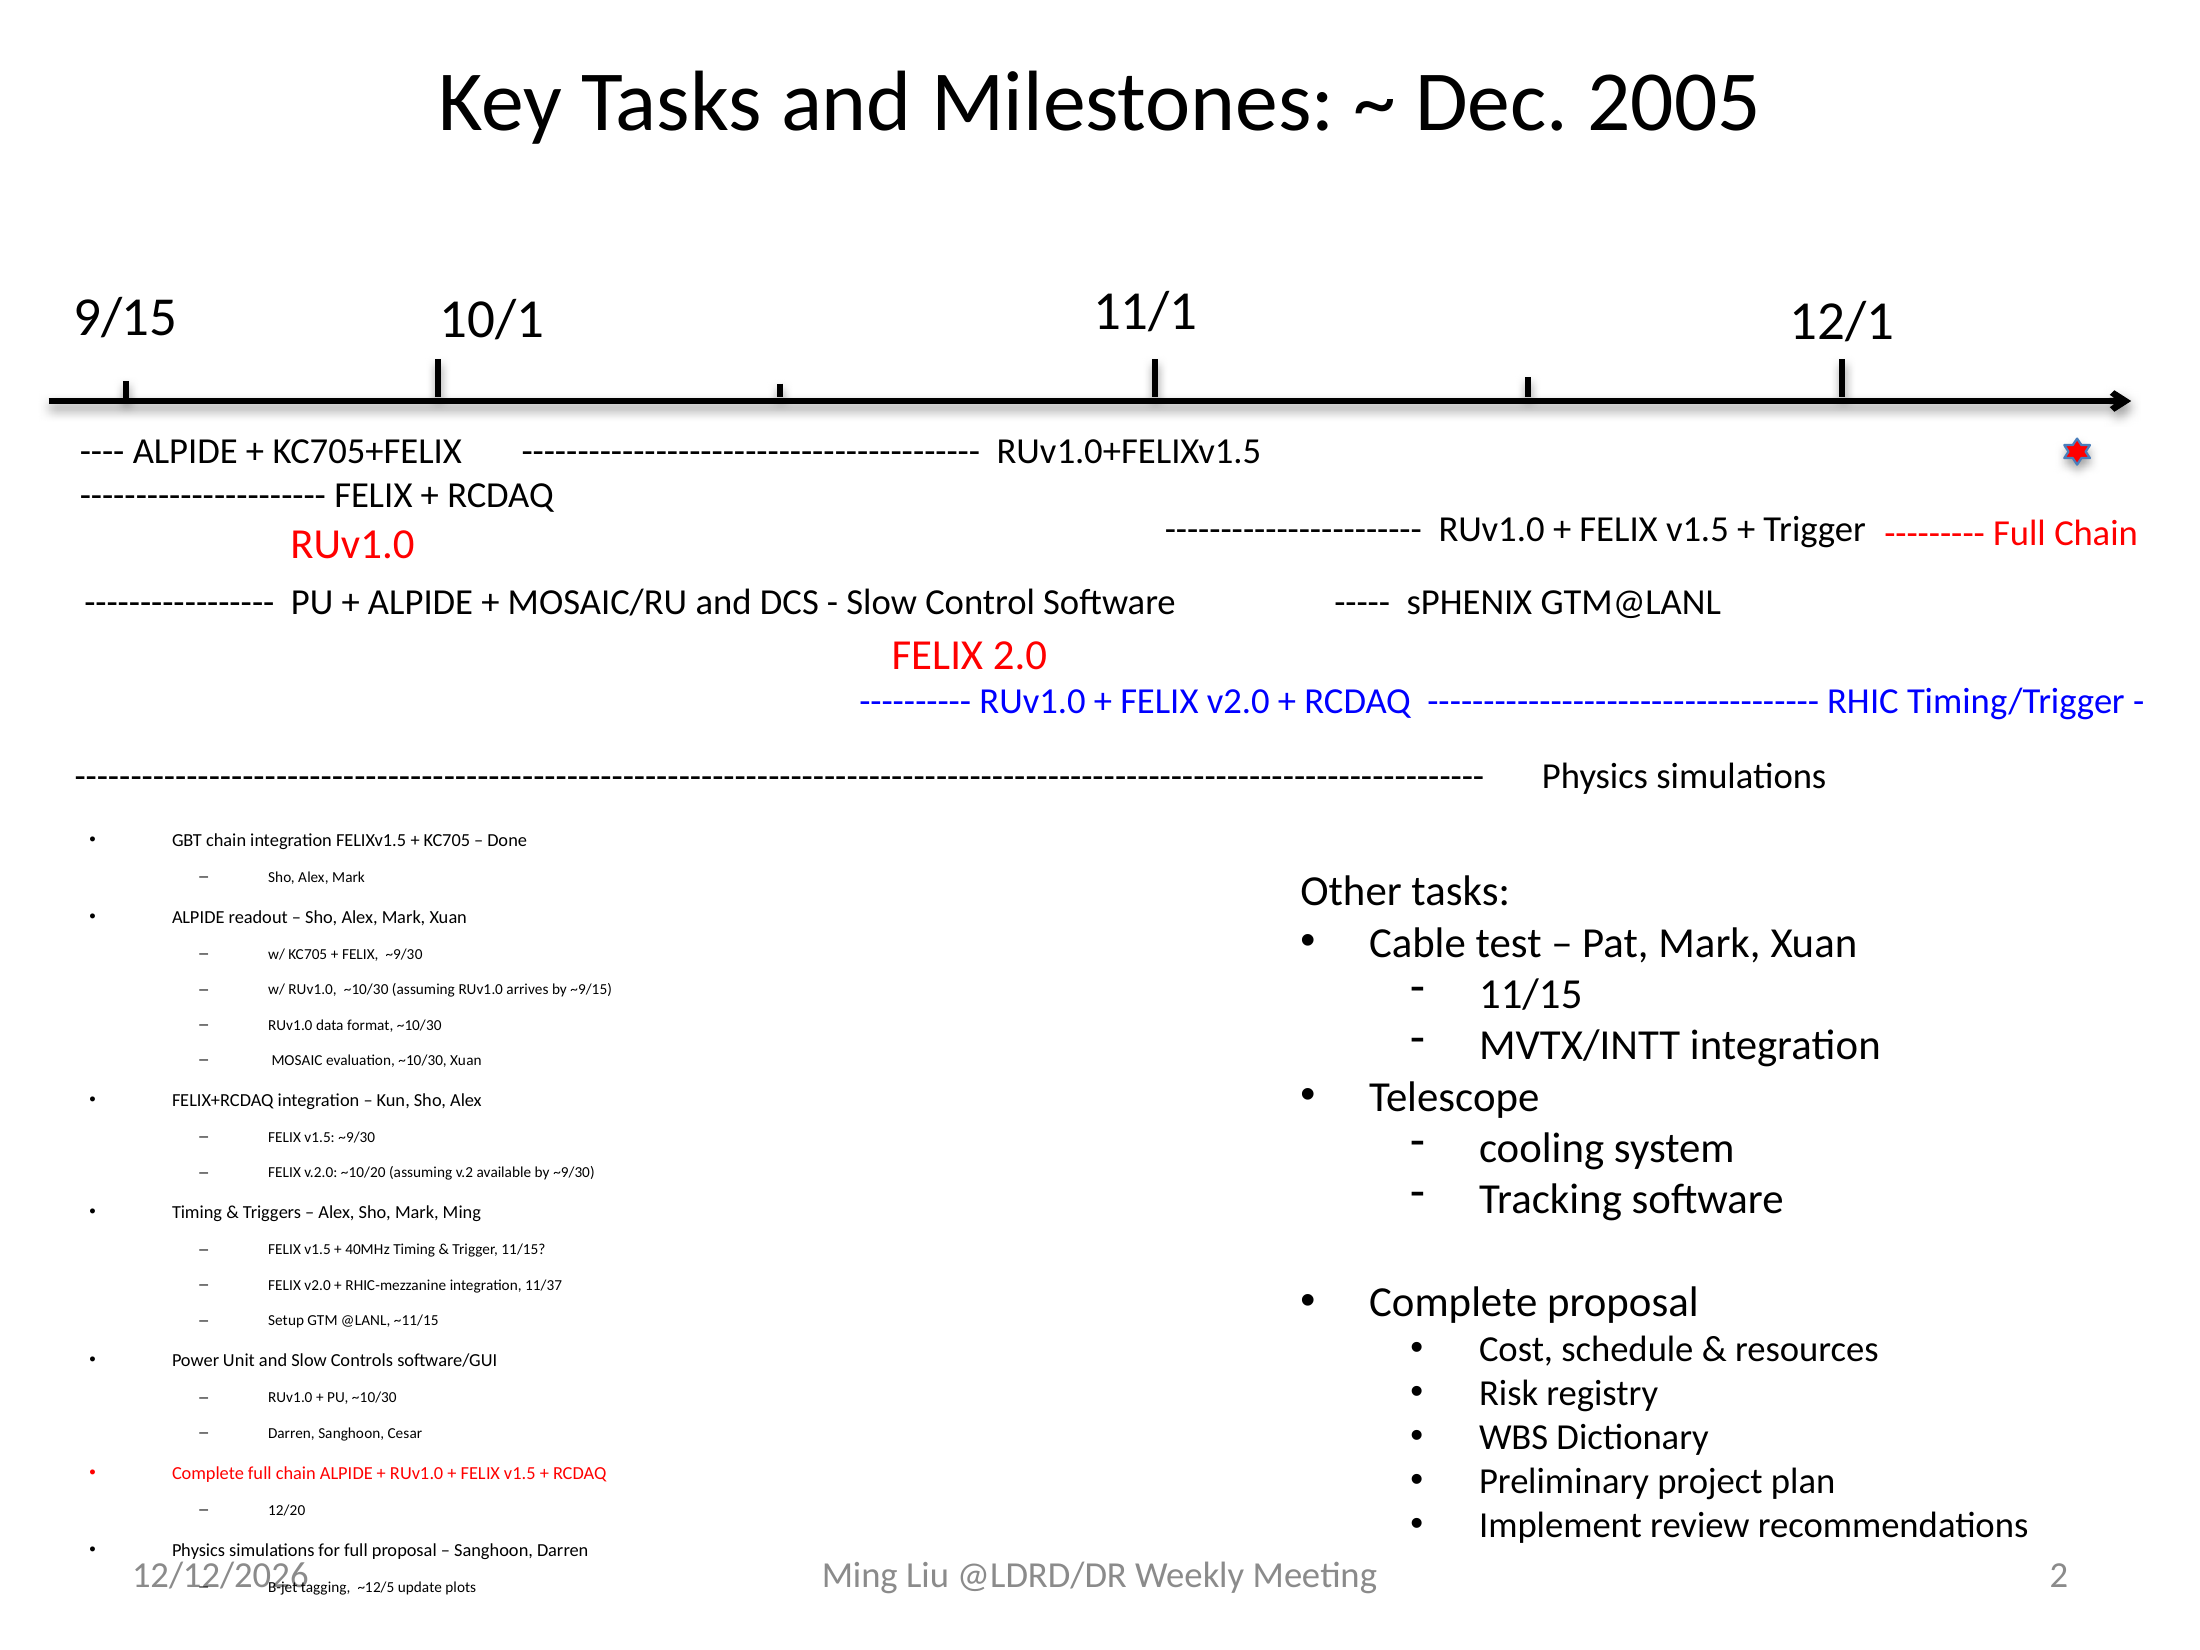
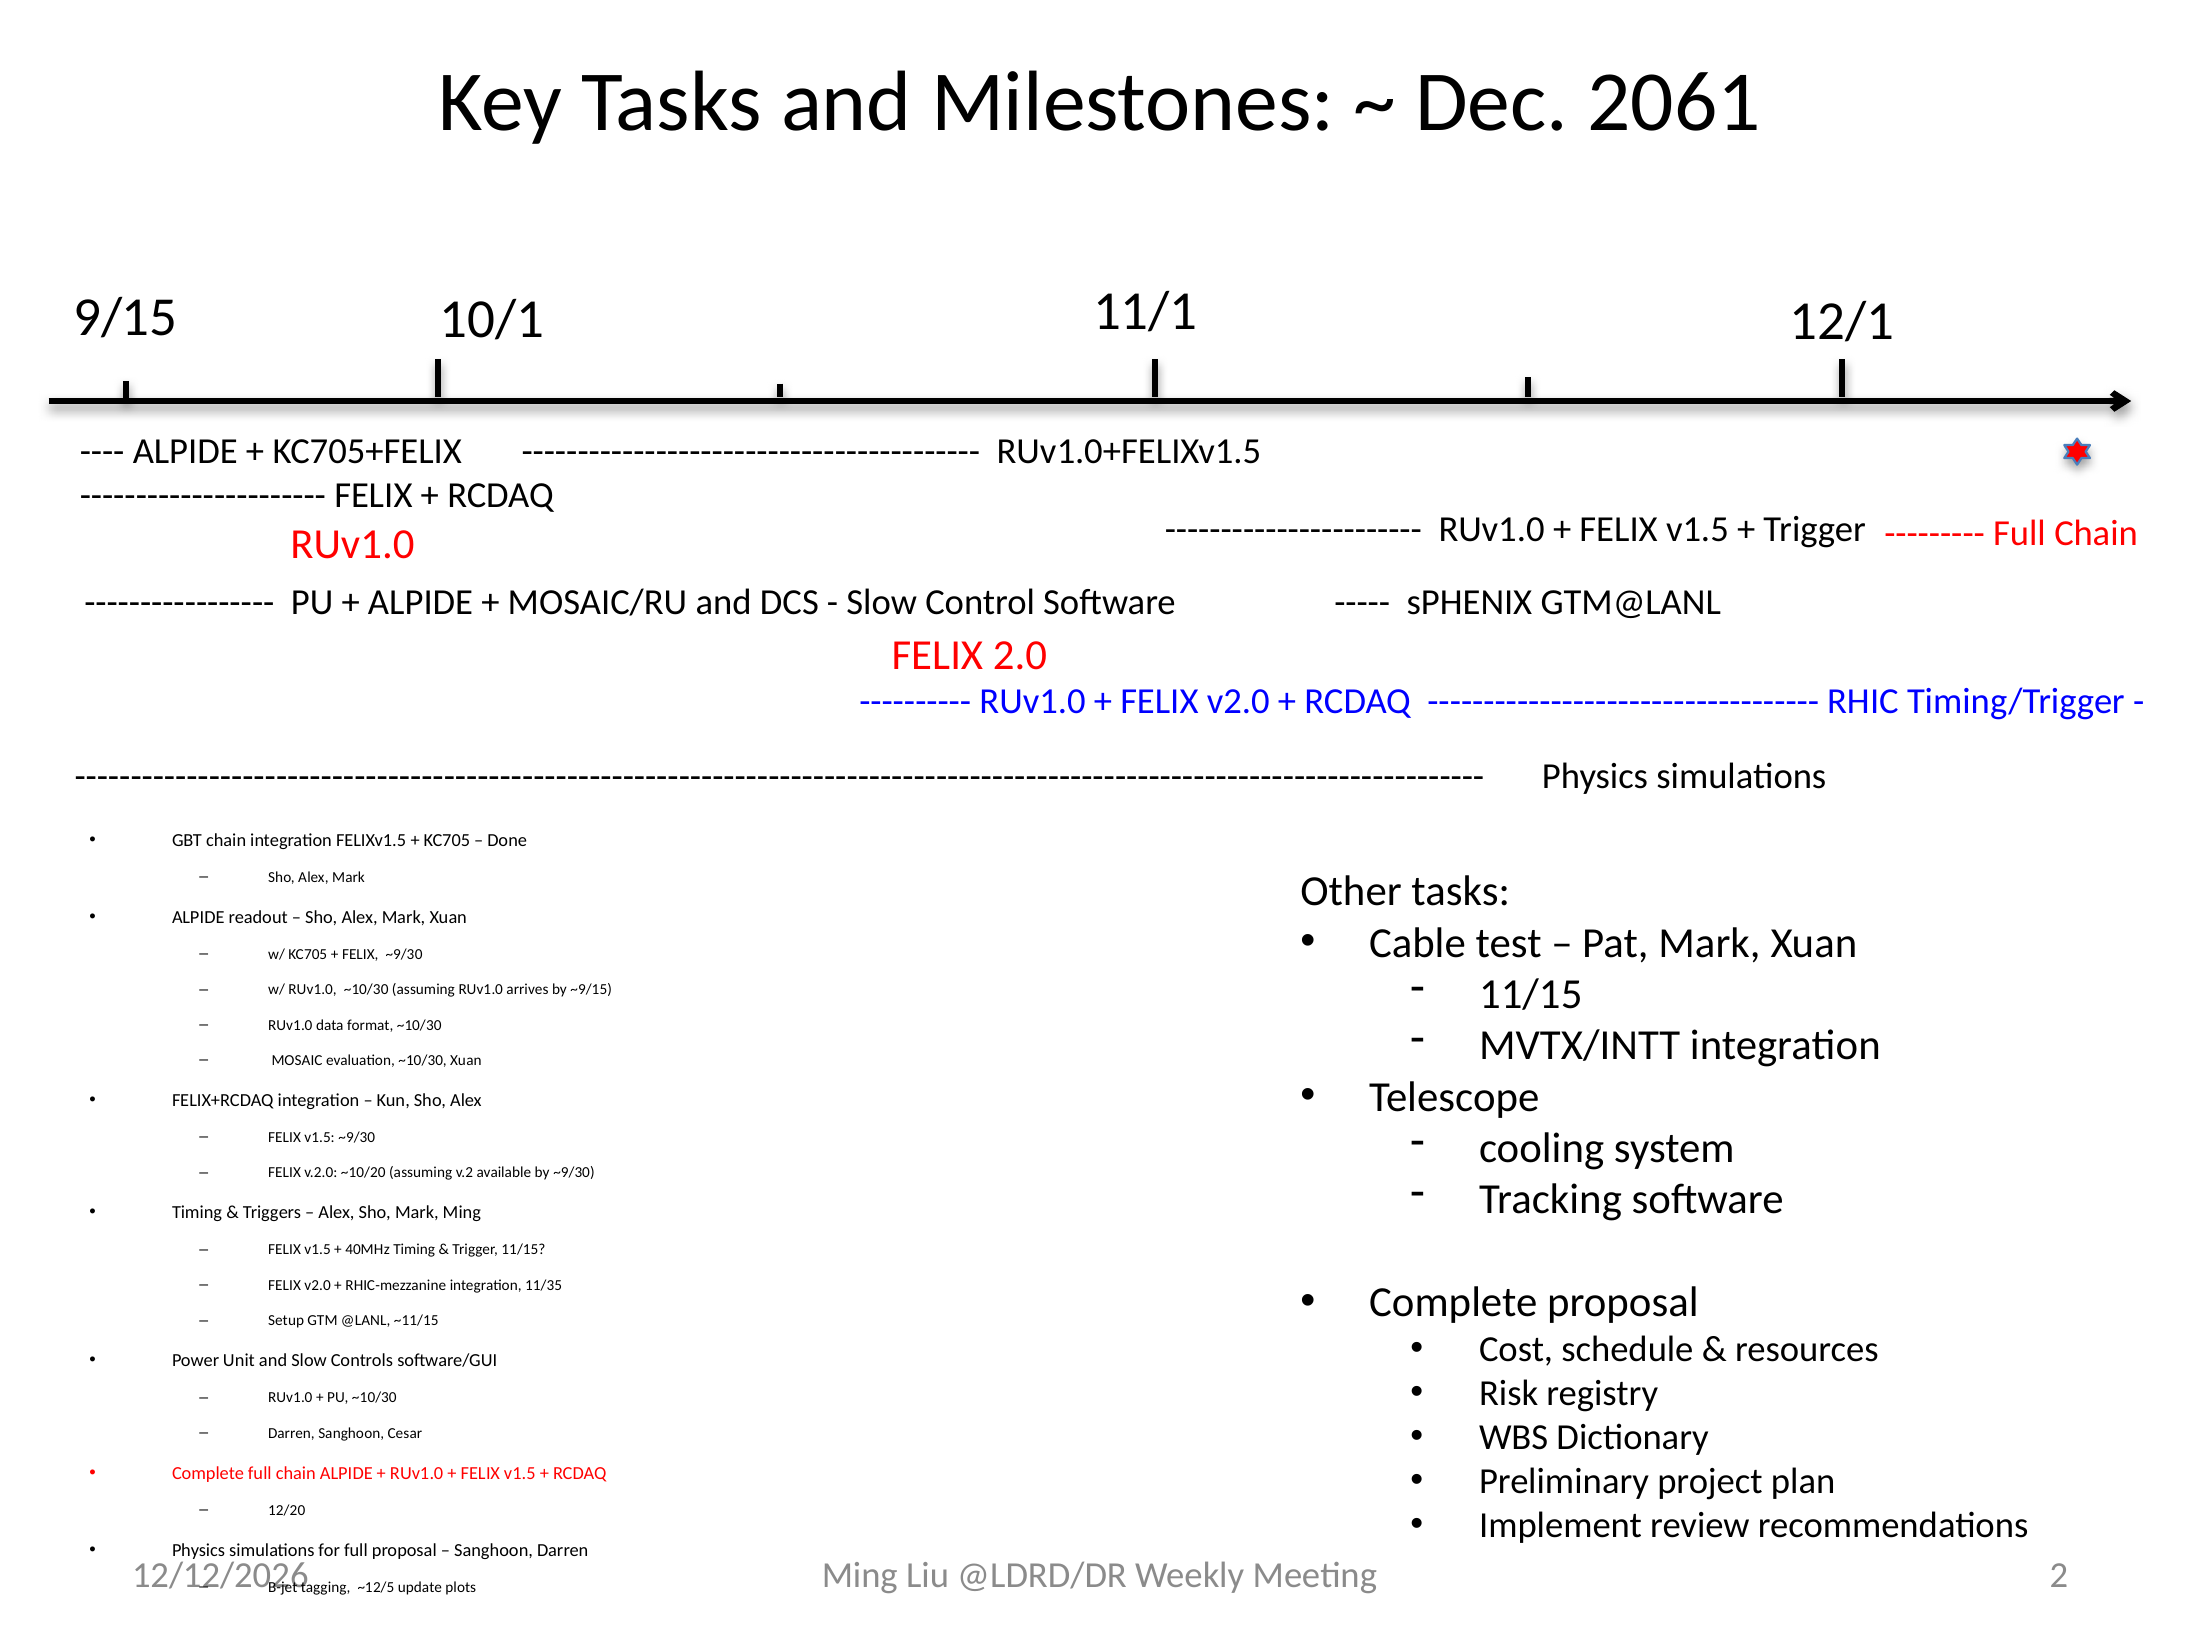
2005: 2005 -> 2061 (1674, 103)
11/37: 11/37 -> 11/35 (544, 1285)
